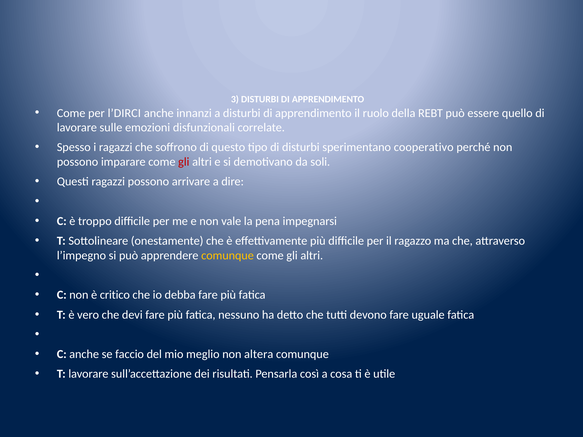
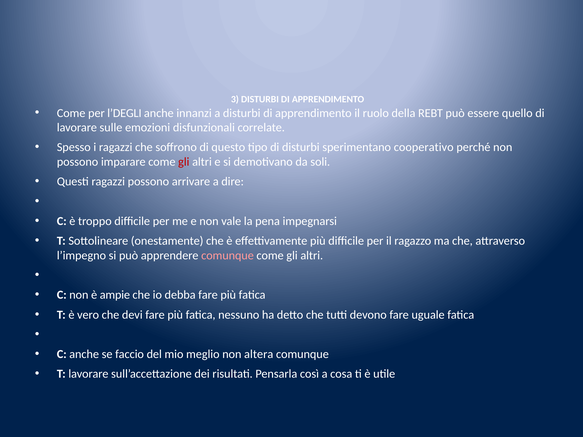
l’DIRCI: l’DIRCI -> l’DEGLI (124, 113)
comunque colour: yellow -> pink (227, 256)
critico: critico -> ampie (115, 295)
